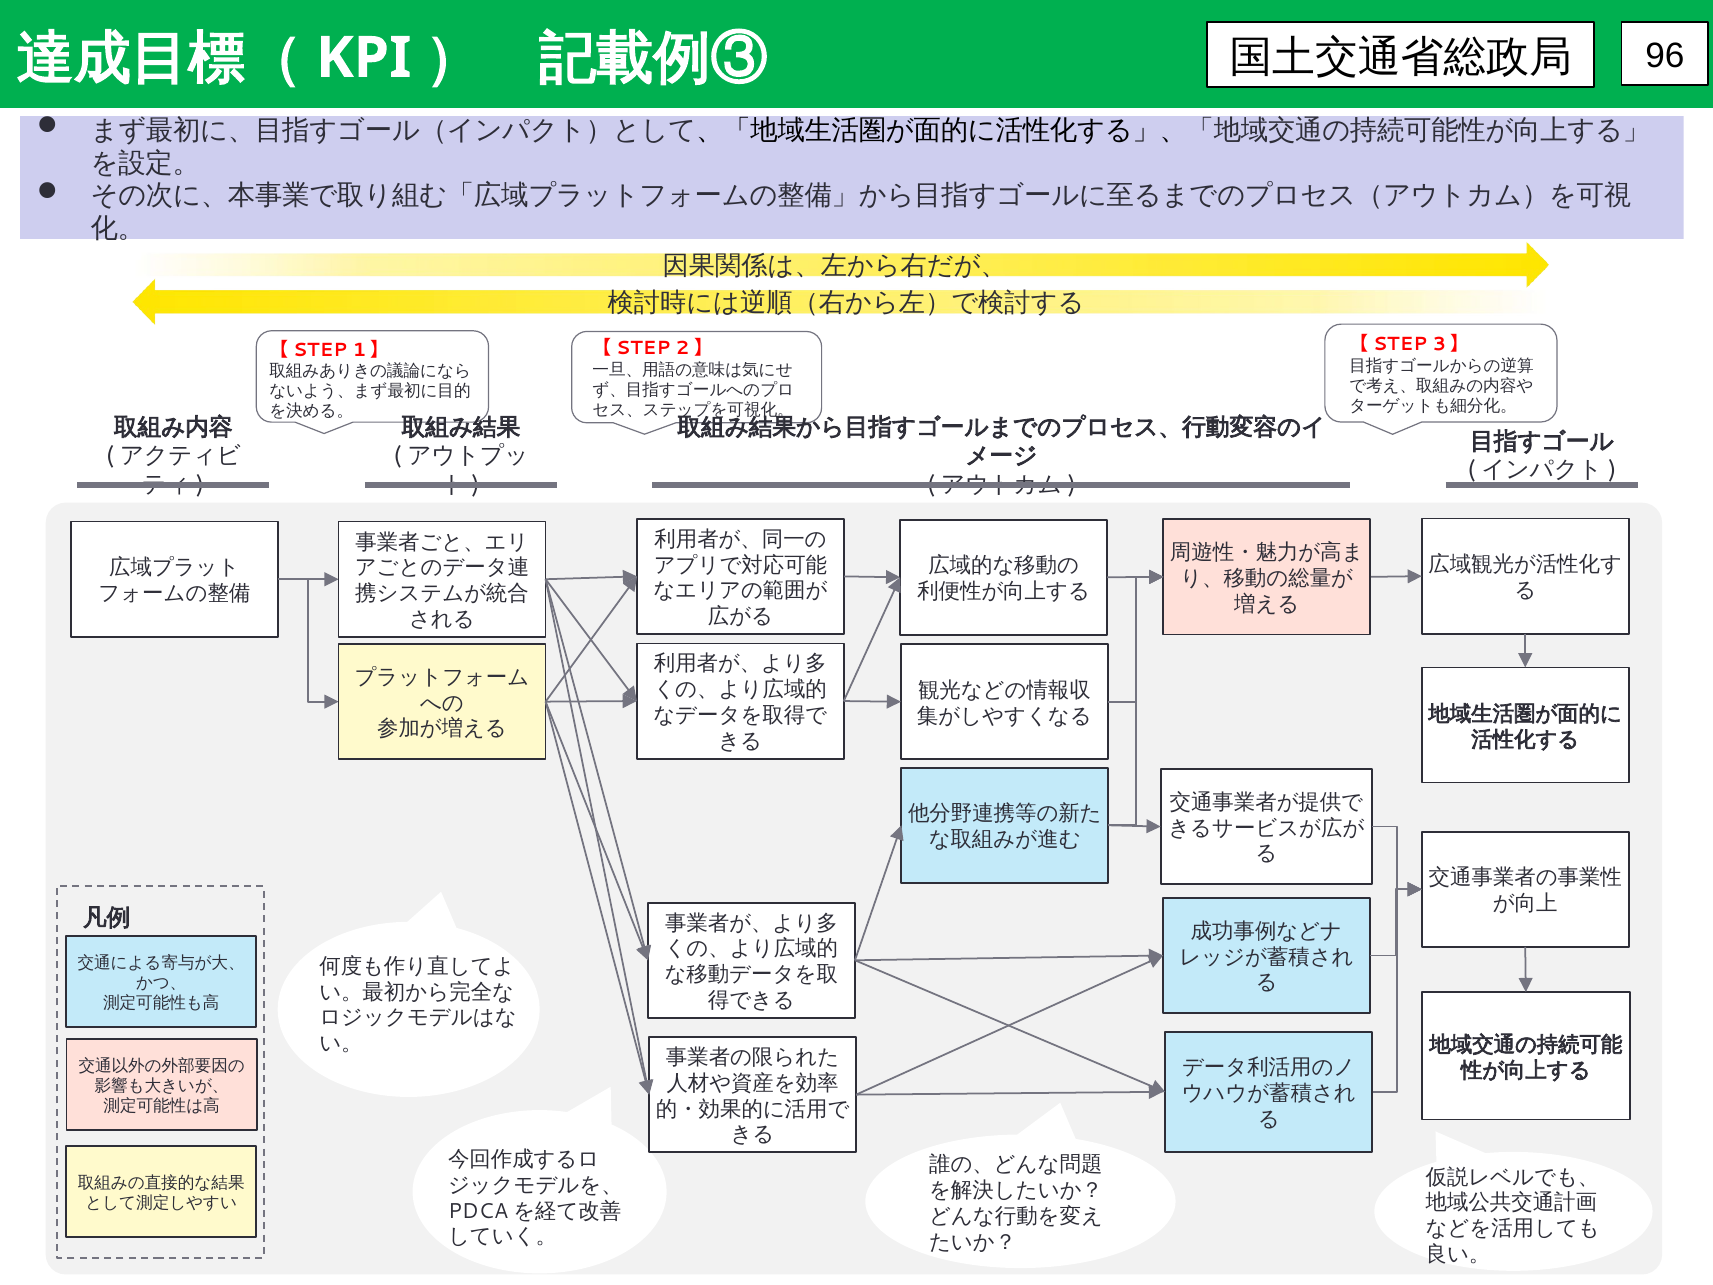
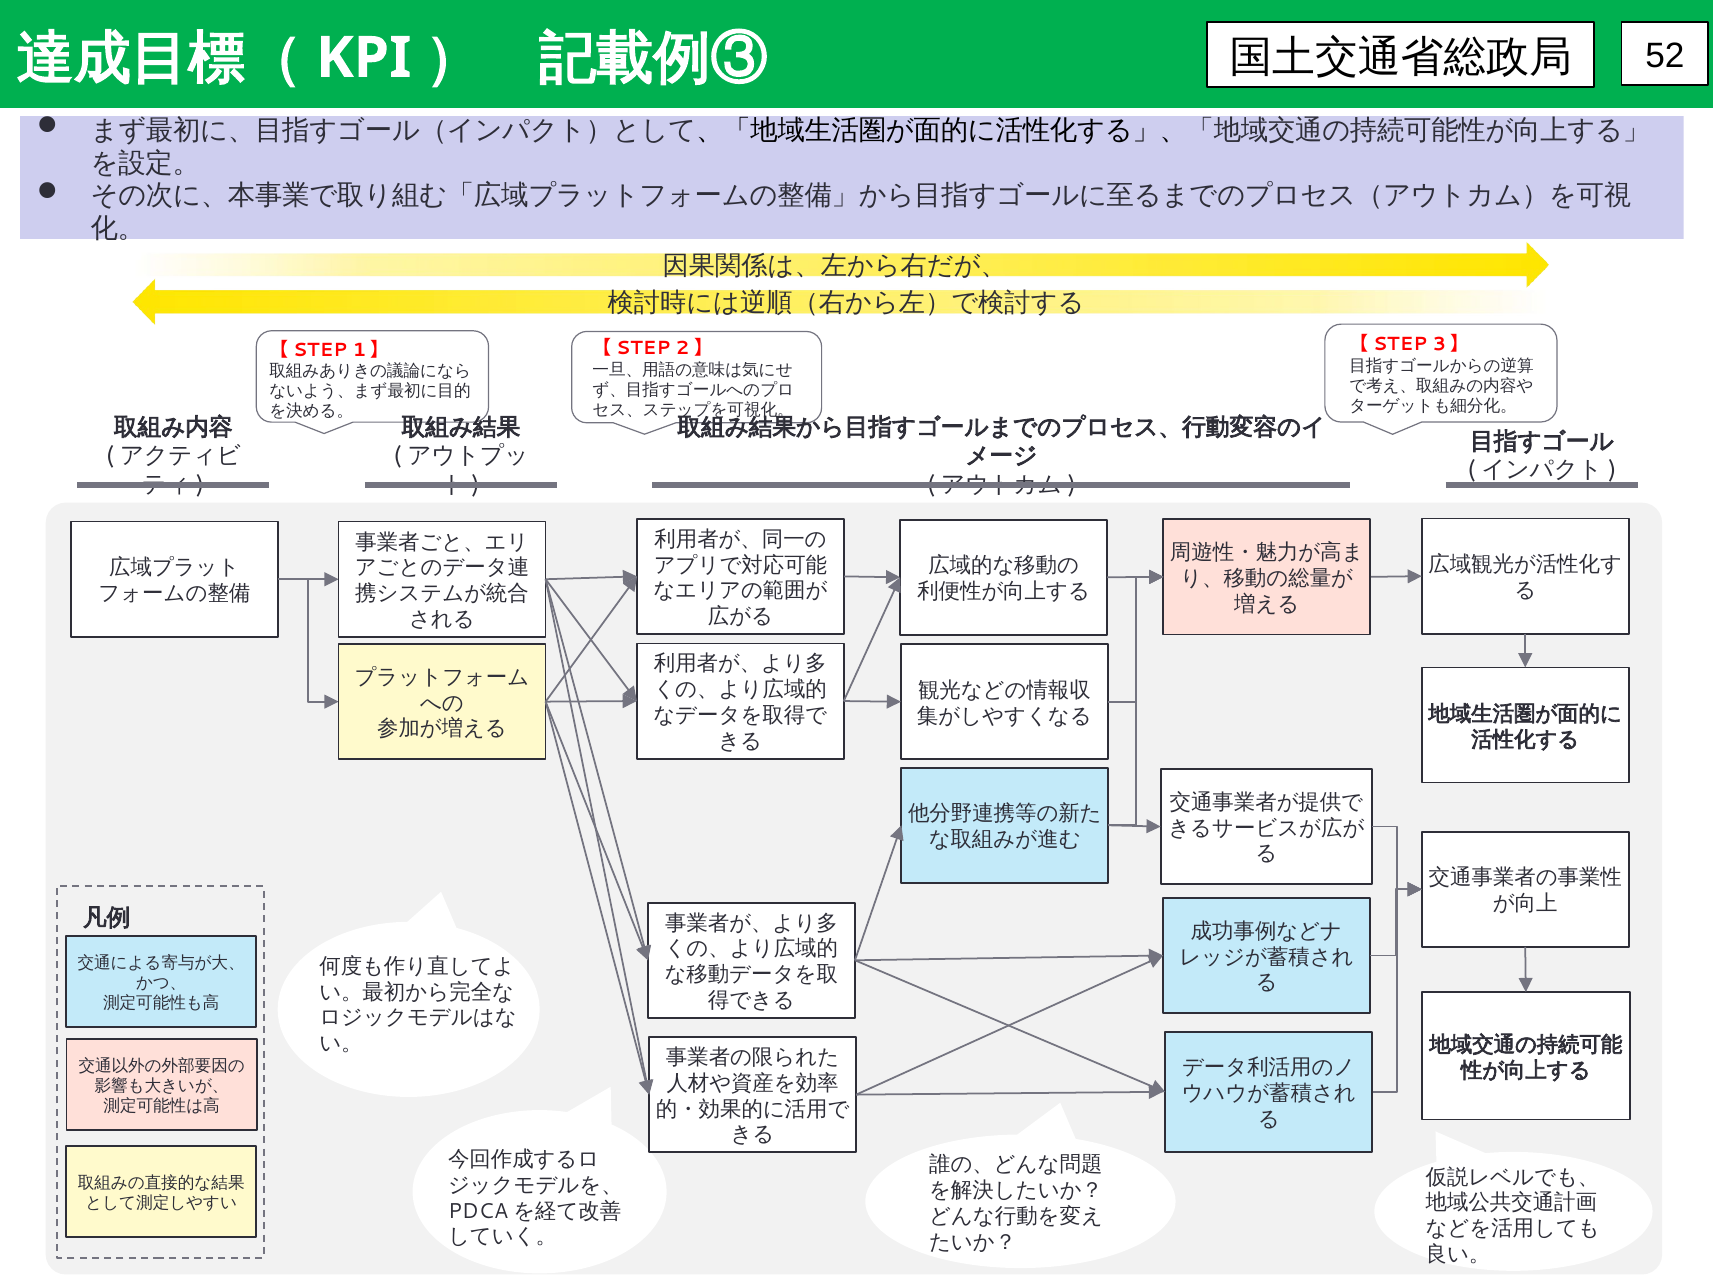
96: 96 -> 52 (1665, 56)
